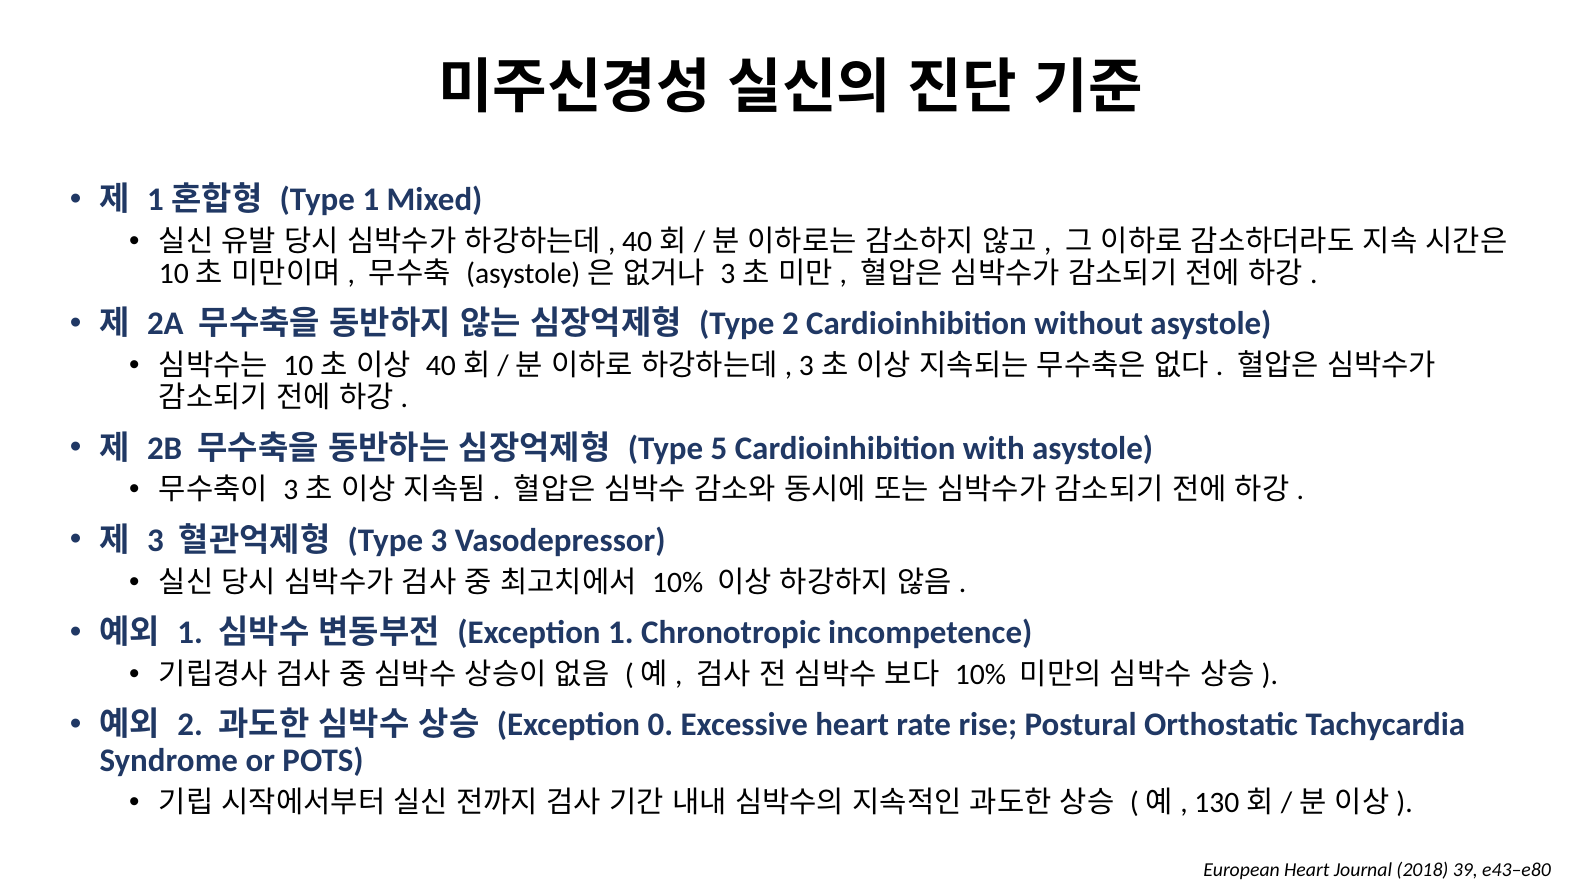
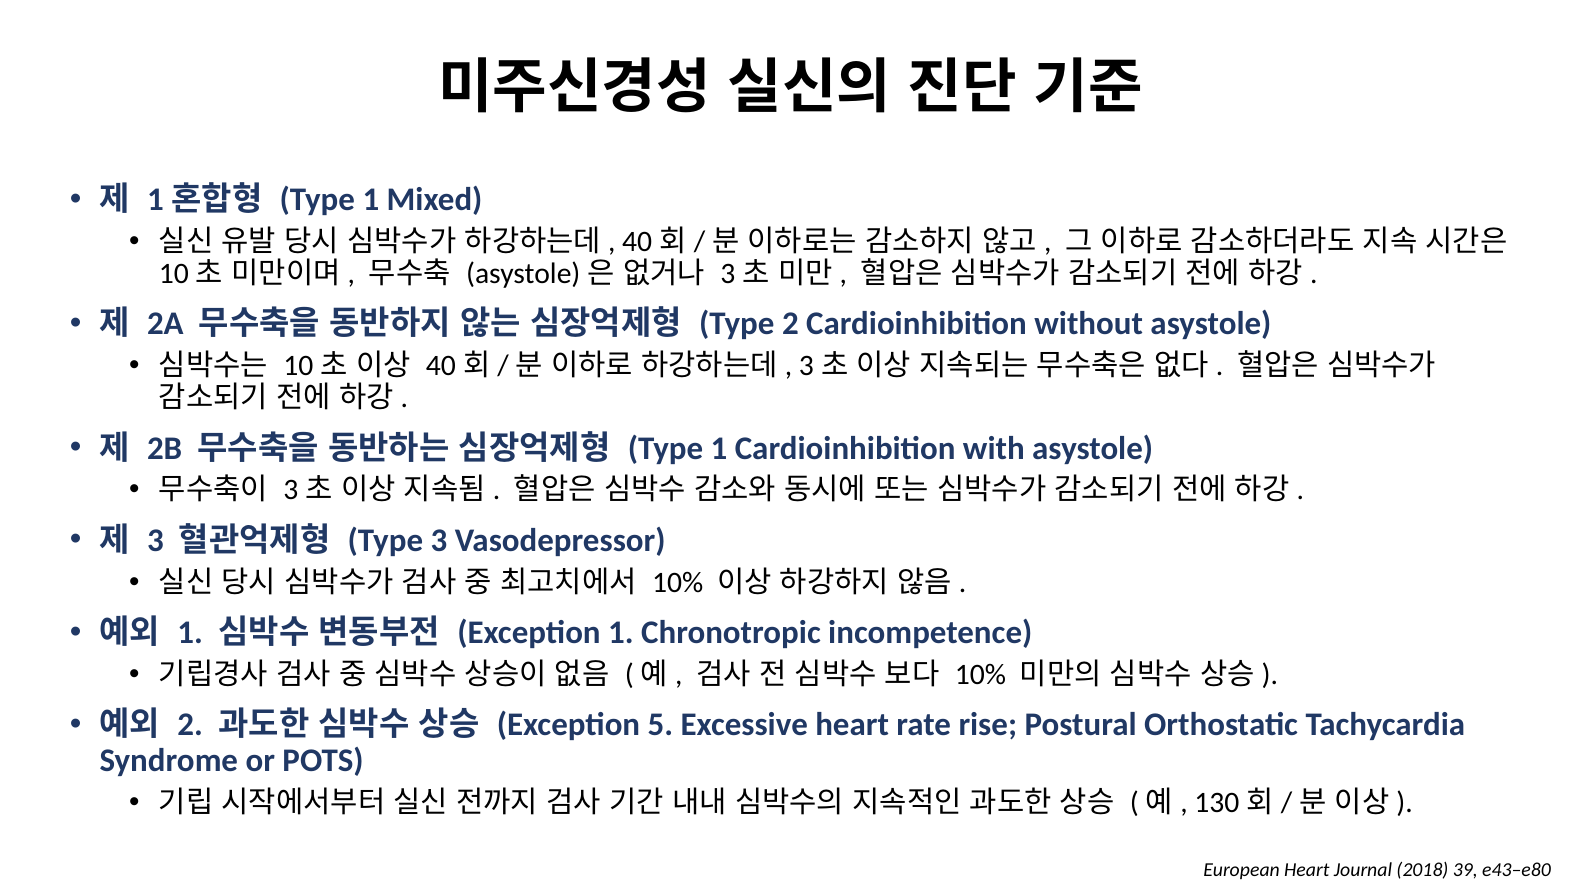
5: 5 -> 1 (719, 448)
0: 0 -> 5 (660, 725)
